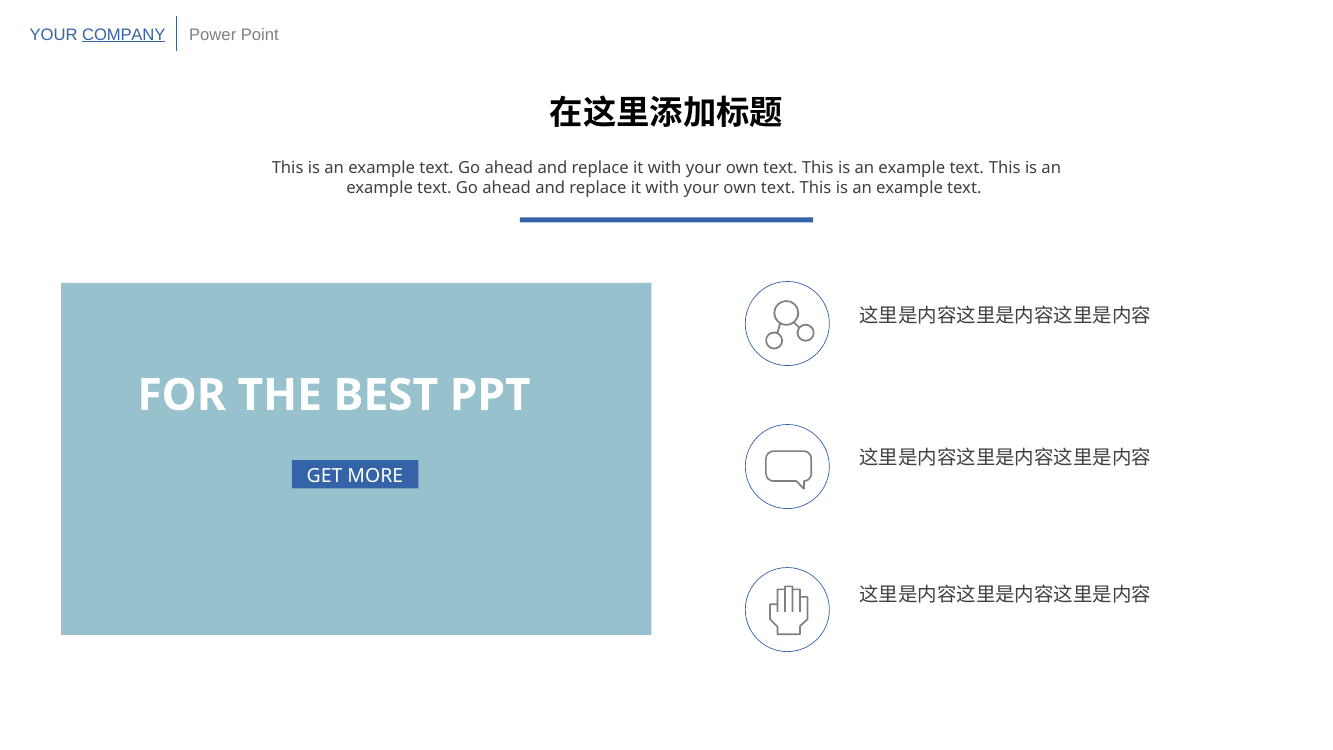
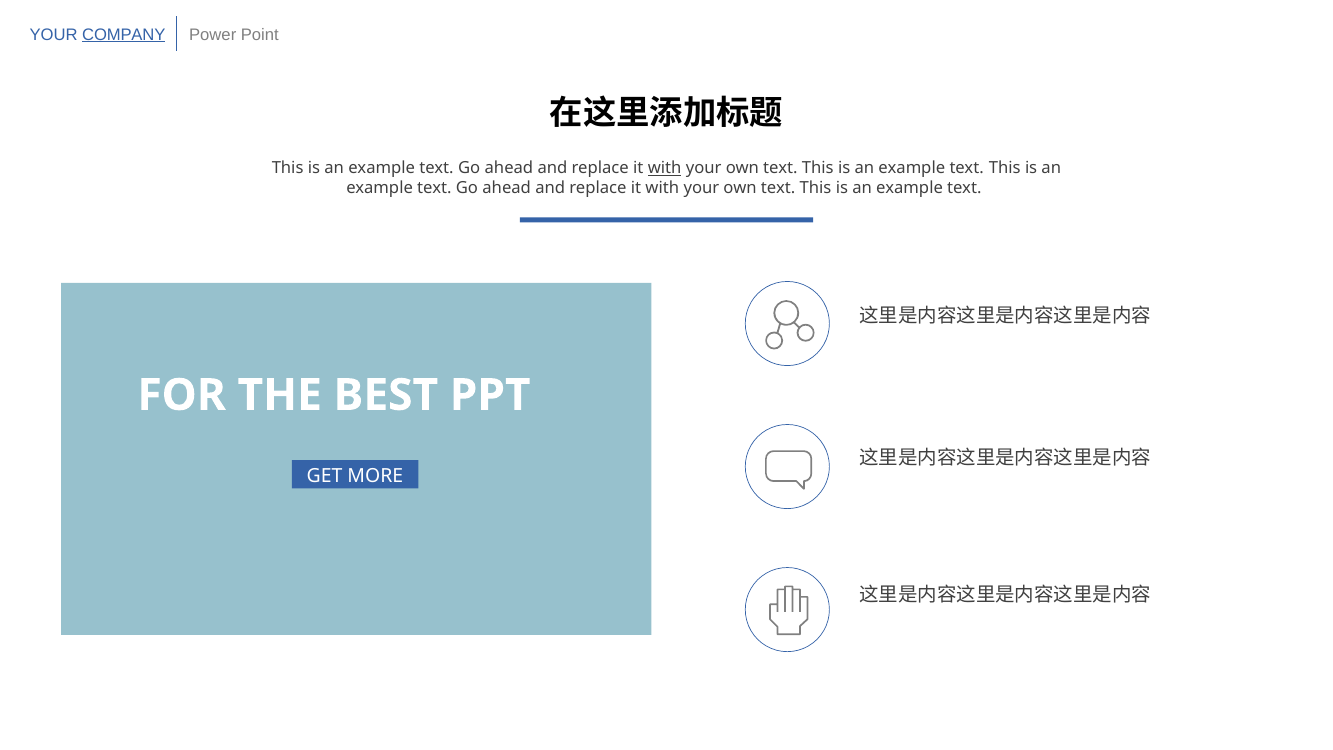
with underline: none -> present (665, 168)
